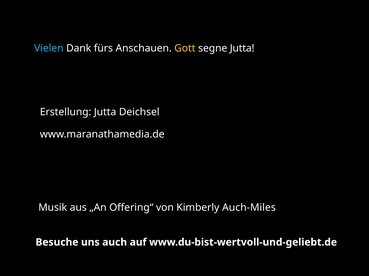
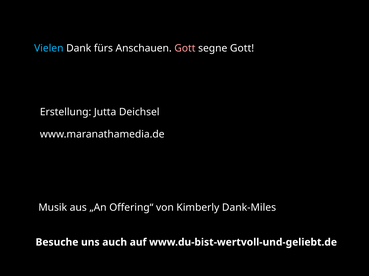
Gott colour: yellow -> pink (185, 48)
segne Jutta: Jutta -> Gott (242, 48)
Auch-Miles: Auch-Miles -> Dank-Miles (249, 208)
